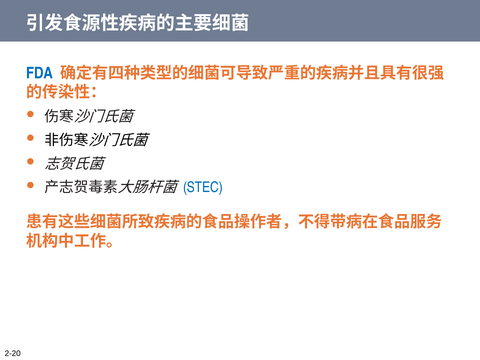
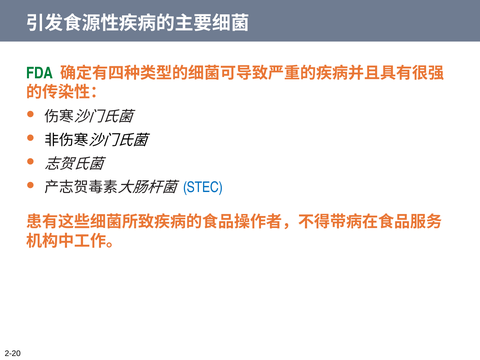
FDA colour: blue -> green (40, 73)
